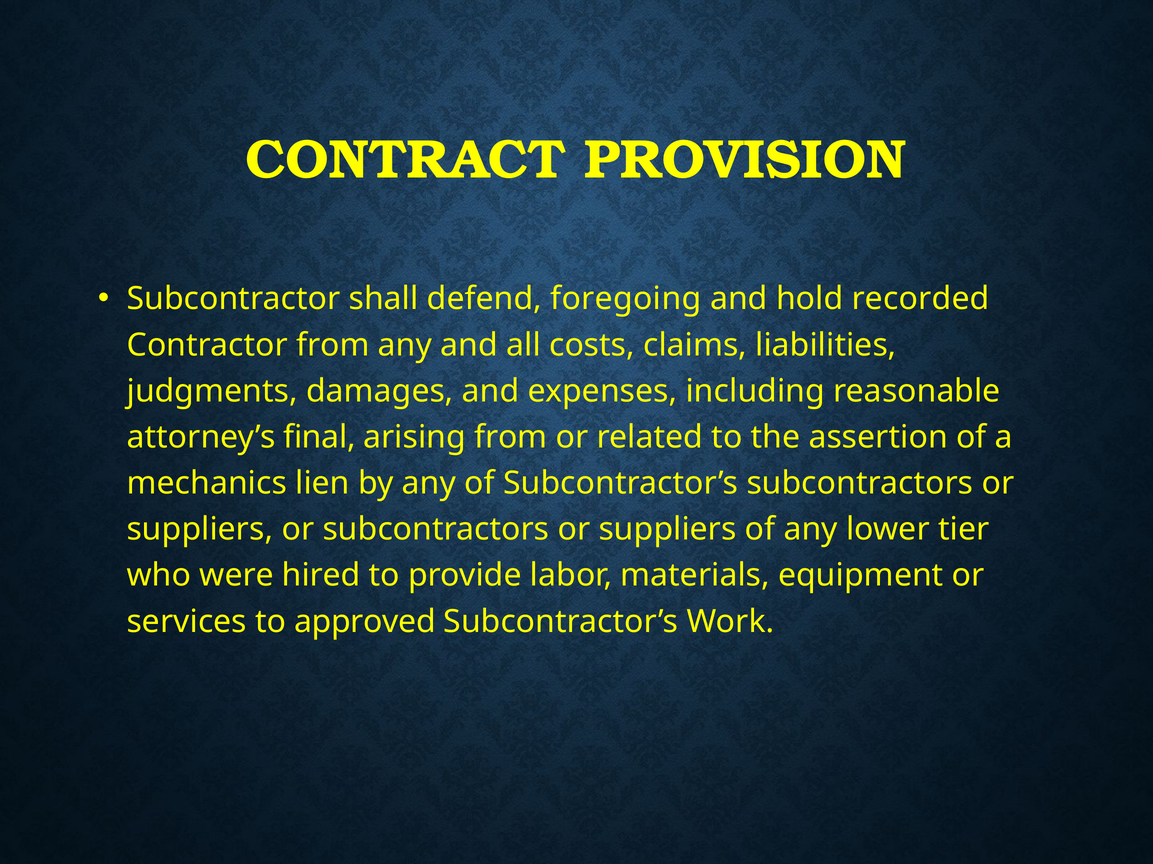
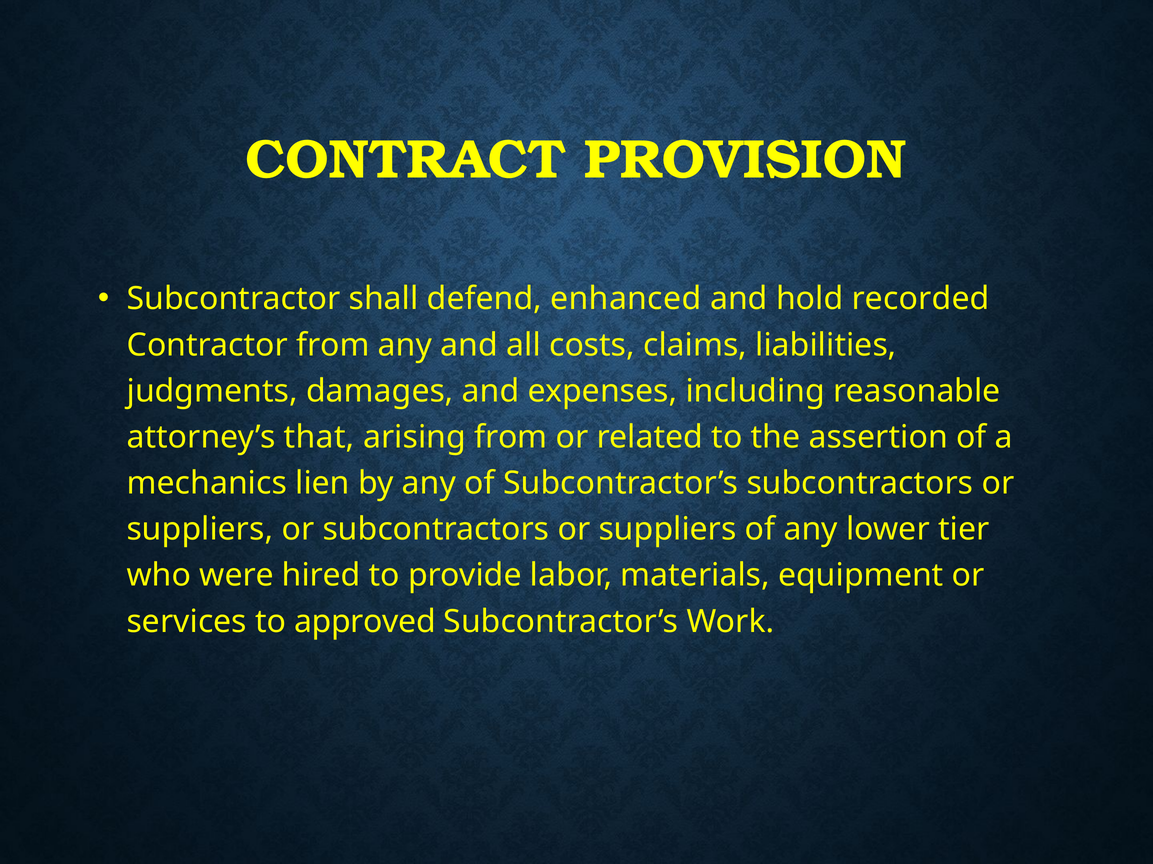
foregoing: foregoing -> enhanced (626, 299)
final: final -> that (319, 438)
